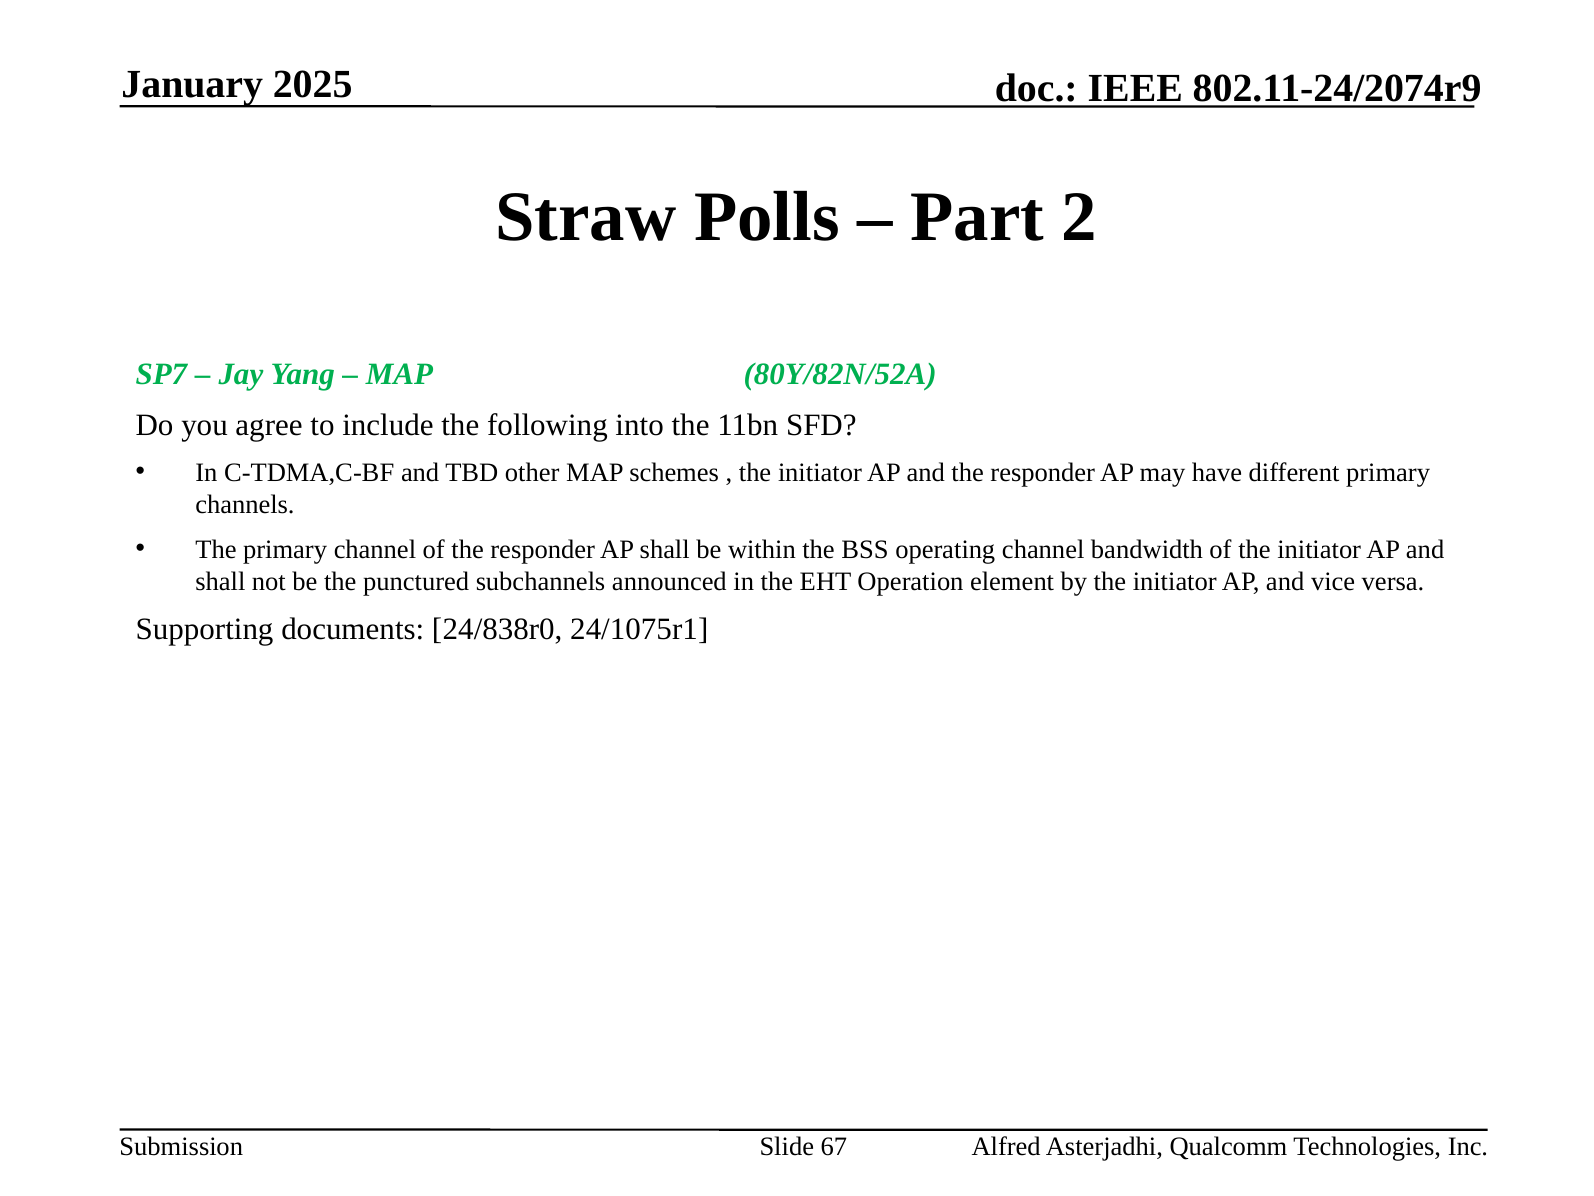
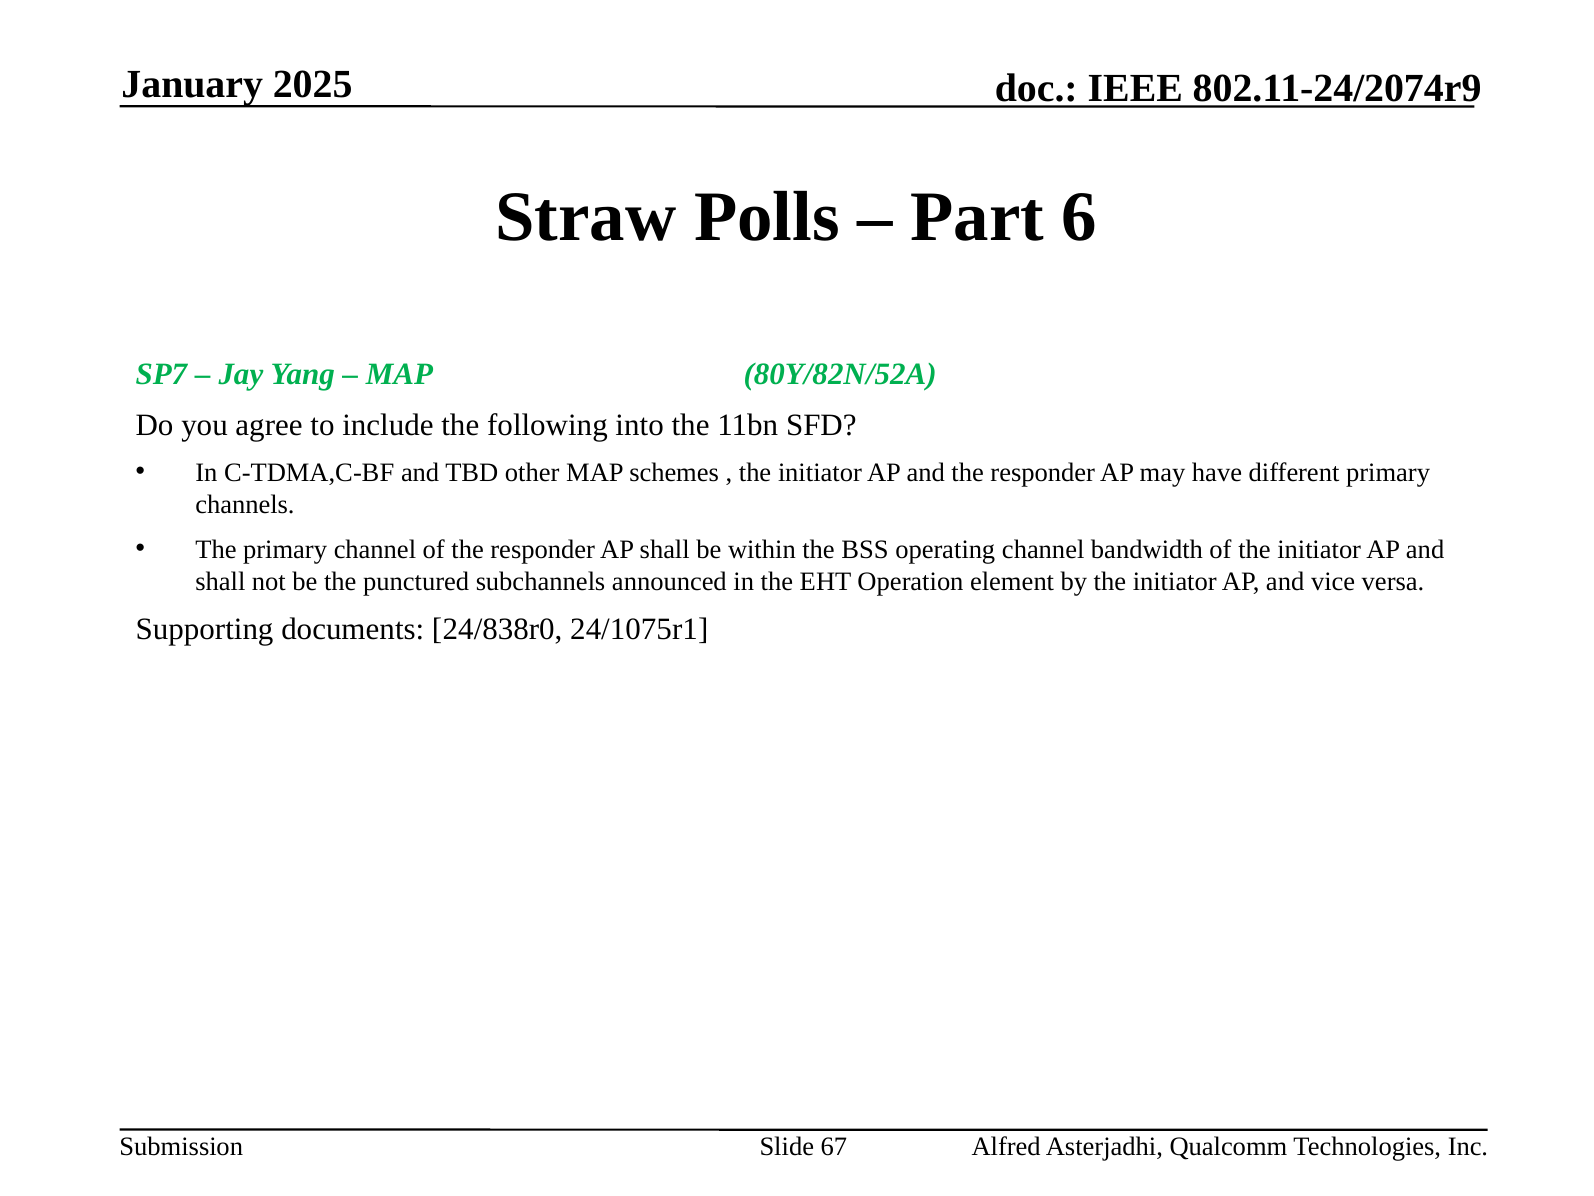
2: 2 -> 6 (1080, 217)
